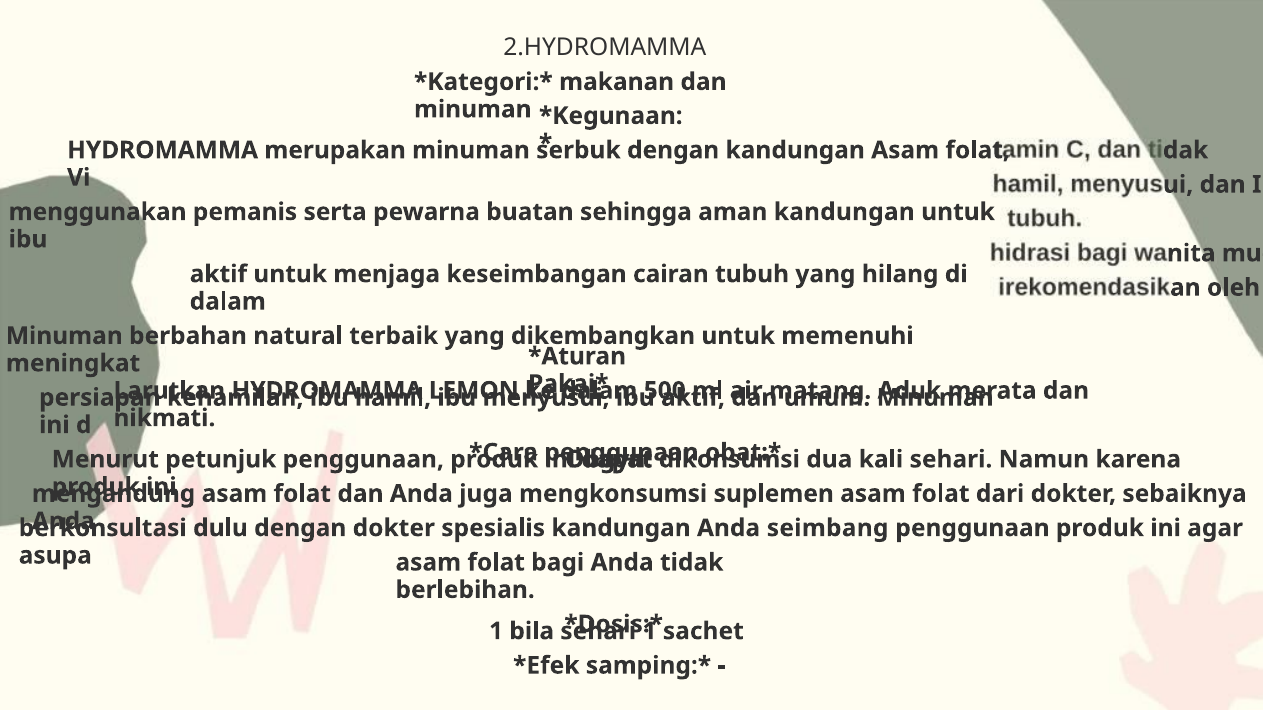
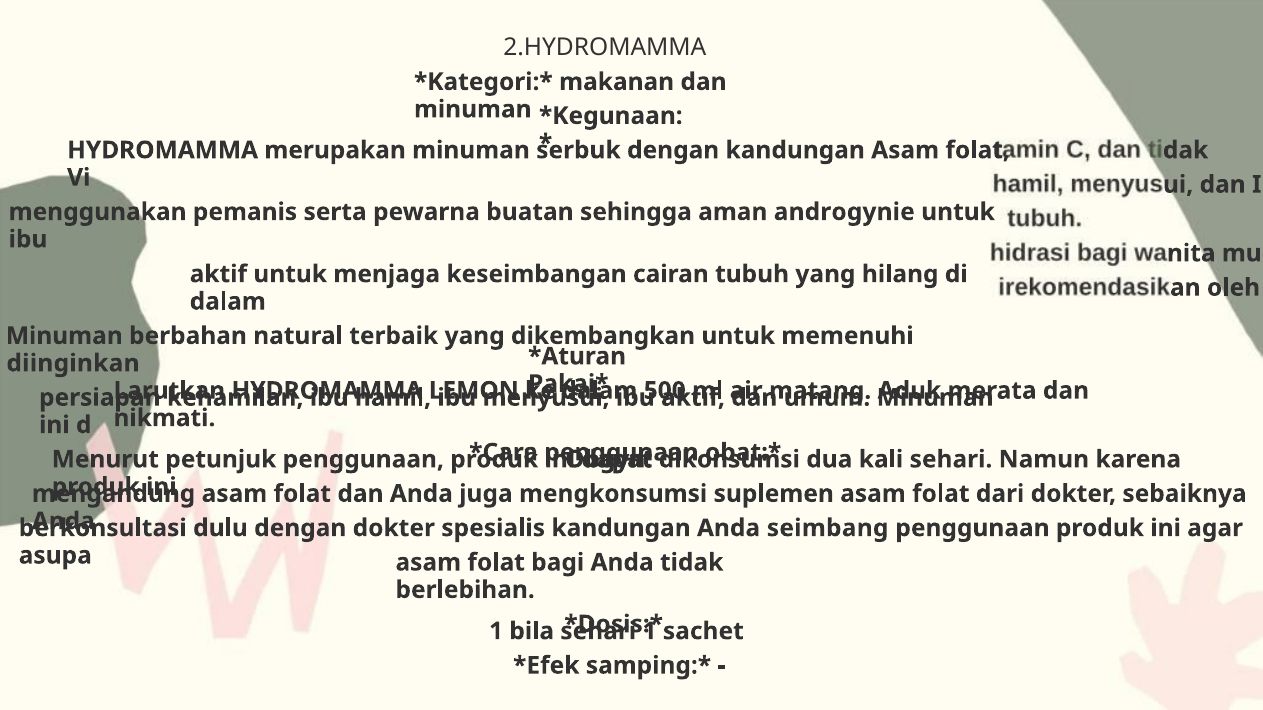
aman kandungan: kandungan -> androgynie (844, 212)
meningkat: meningkat -> diinginkan (73, 363)
